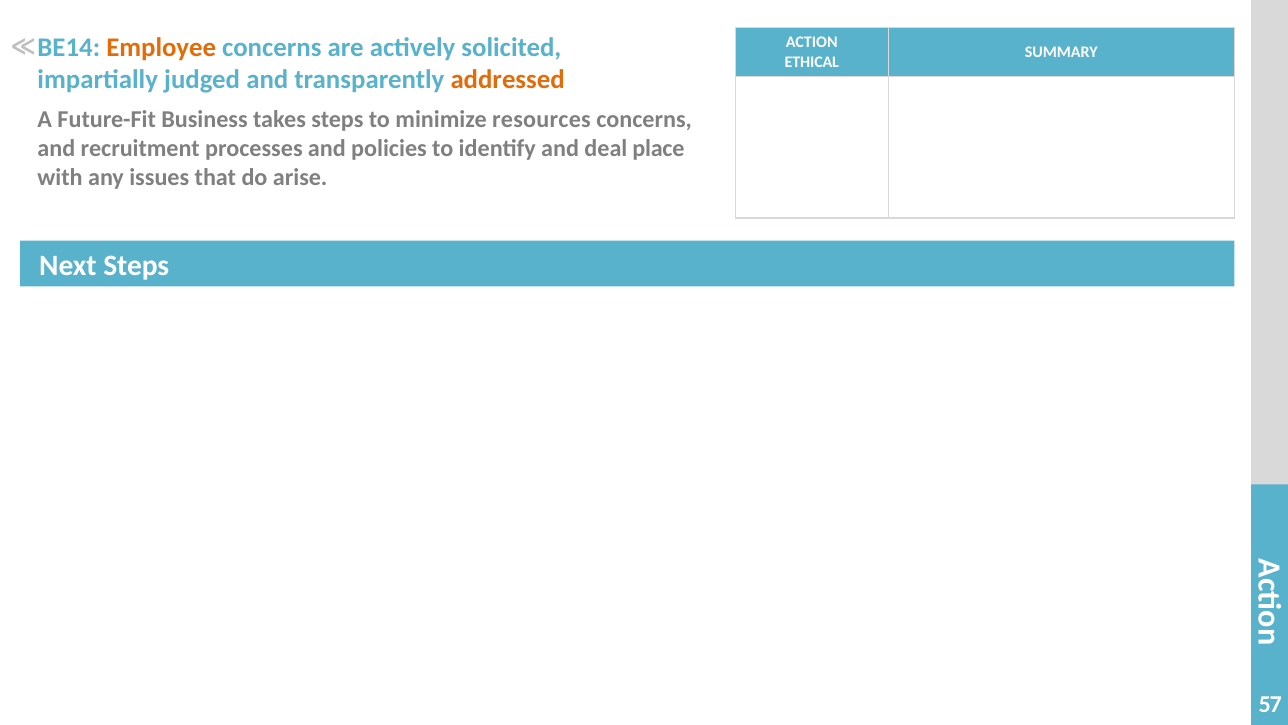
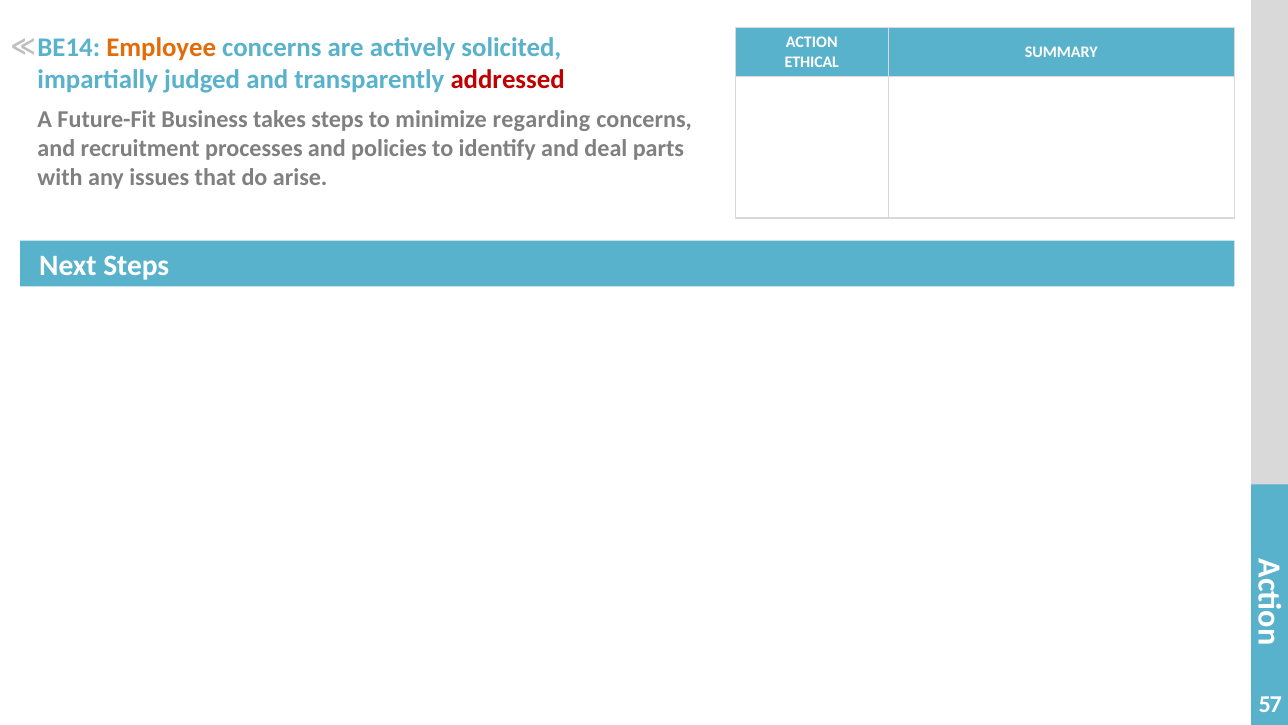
addressed colour: orange -> red (508, 79)
resources: resources -> regarding (541, 119)
place: place -> parts (658, 148)
